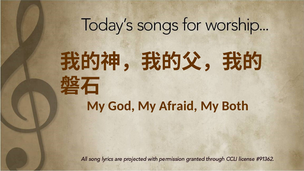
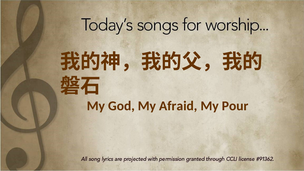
Both: Both -> Pour (235, 106)
